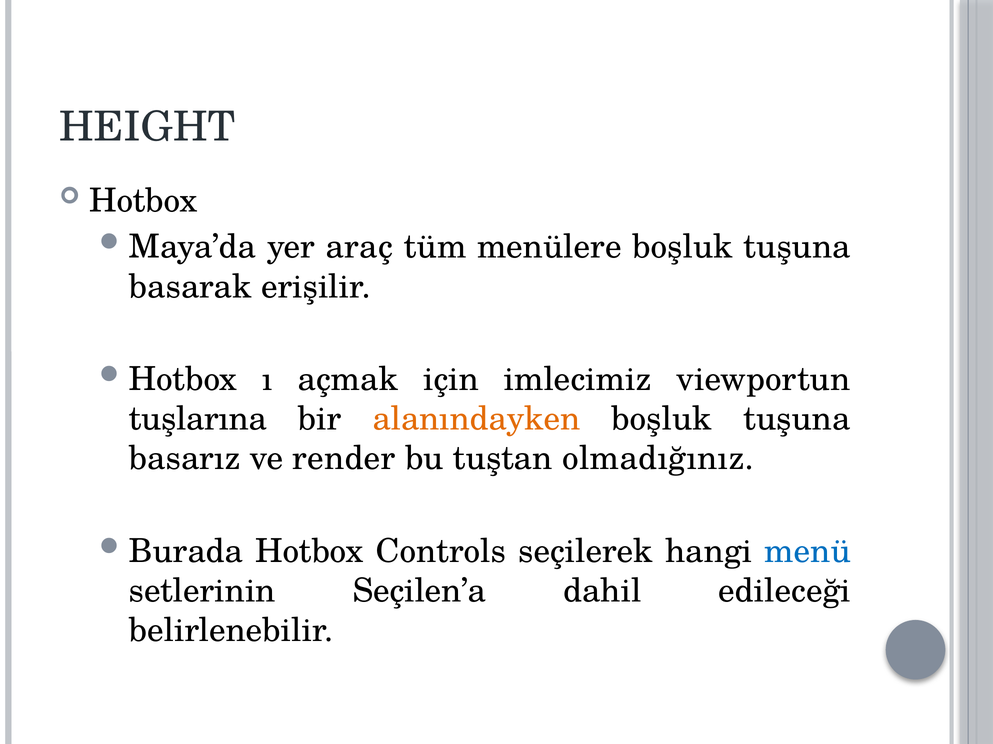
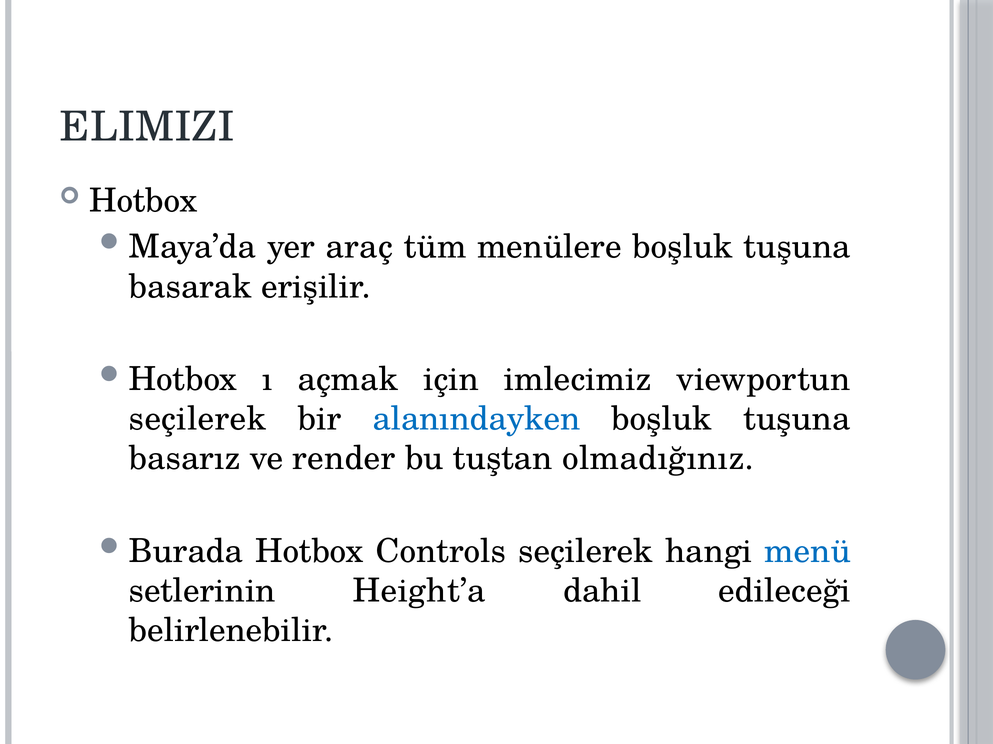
HEIGHT: HEIGHT -> ELIMIZI (147, 127)
tuşlarına: tuşlarına -> seçilerek (198, 419)
alanındayken colour: orange -> blue (477, 419)
Seçilen’a: Seçilen’a -> Height’a (419, 591)
